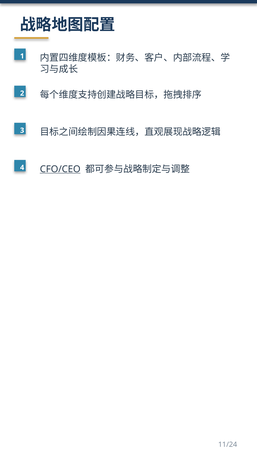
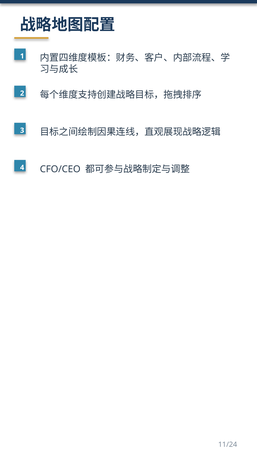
CFO/CEO underline: present -> none (60, 169)
